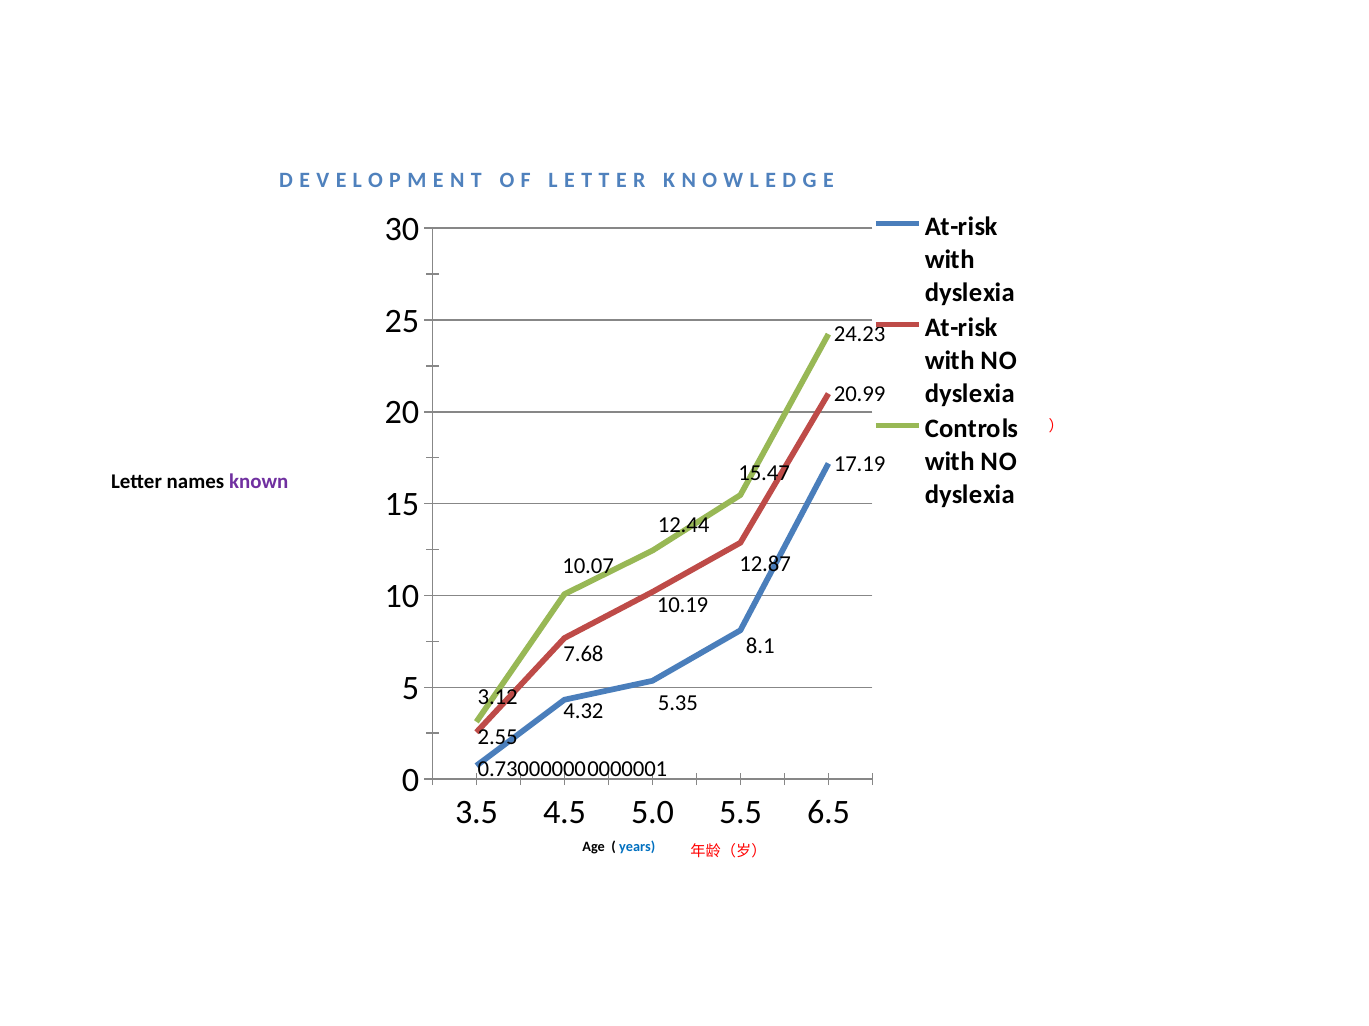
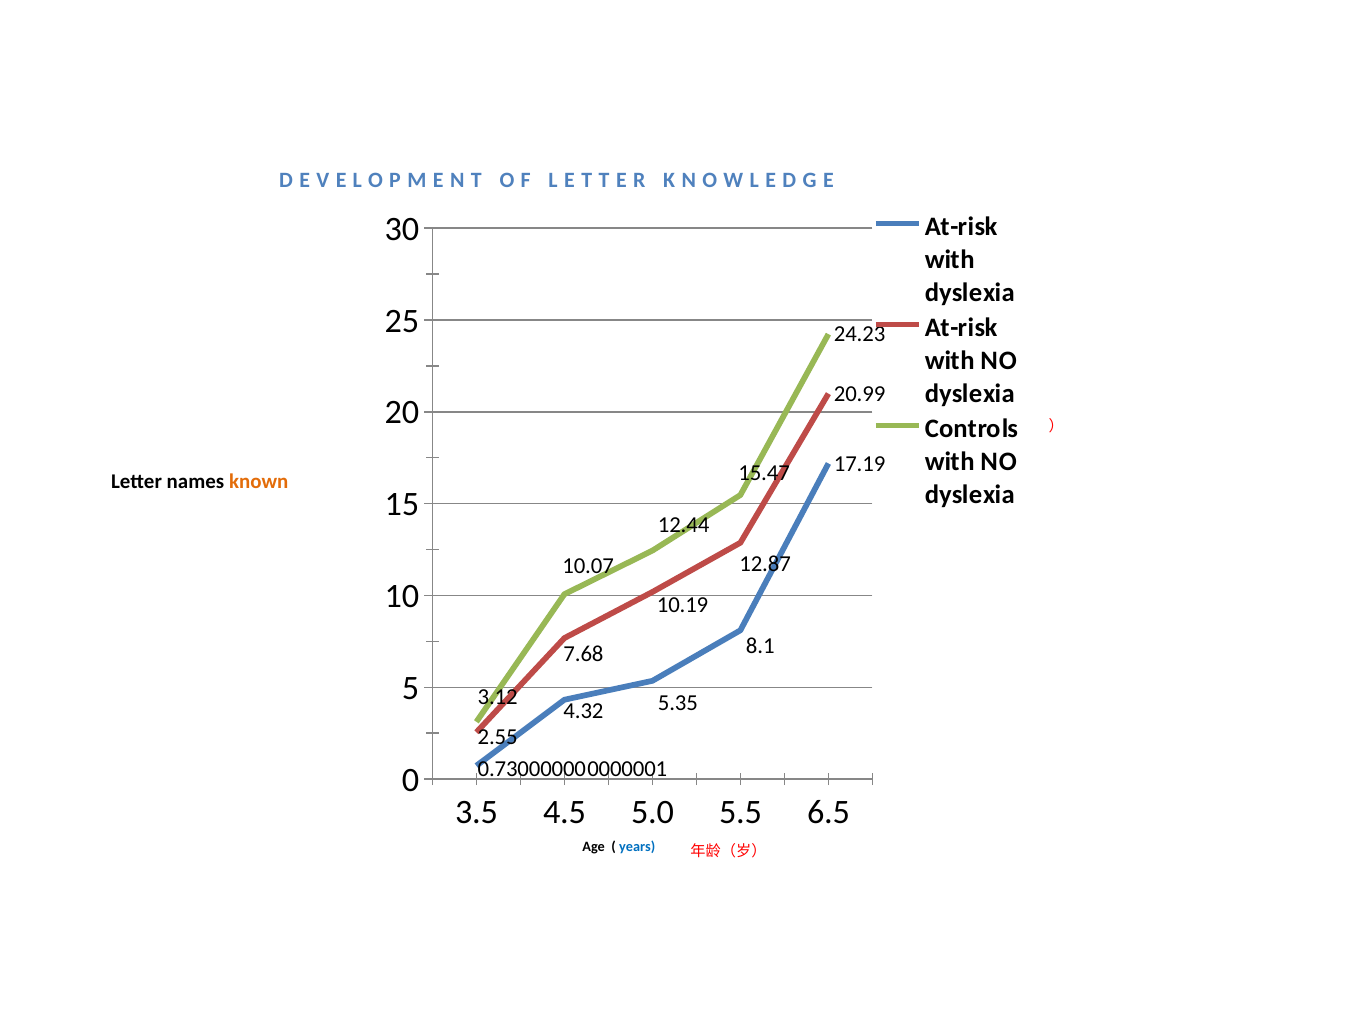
known colour: purple -> orange (259, 482)
